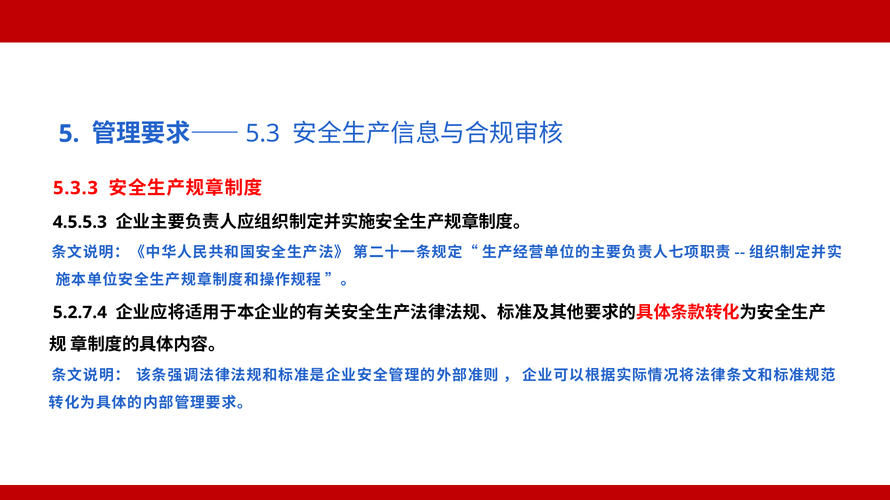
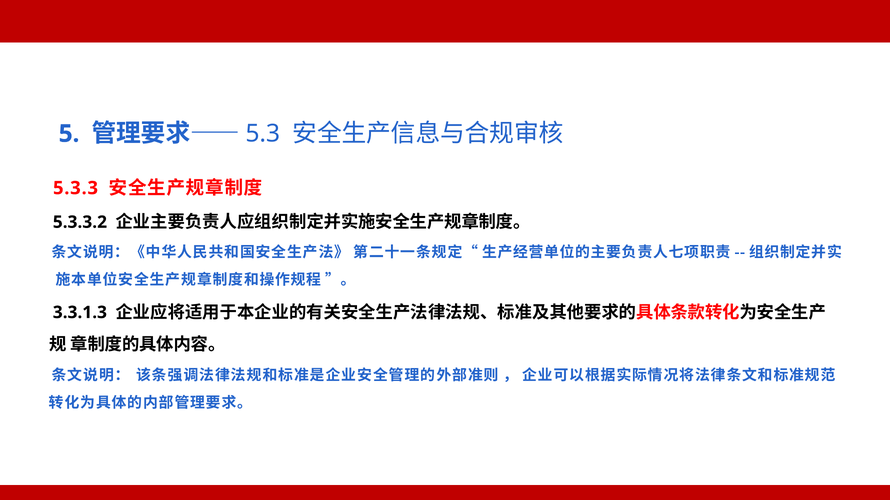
4.5.5.3: 4.5.5.3 -> 5.3.3.2 (80, 222)
5.2.7.4: 5.2.7.4 -> 3.3.1.3 (80, 313)
